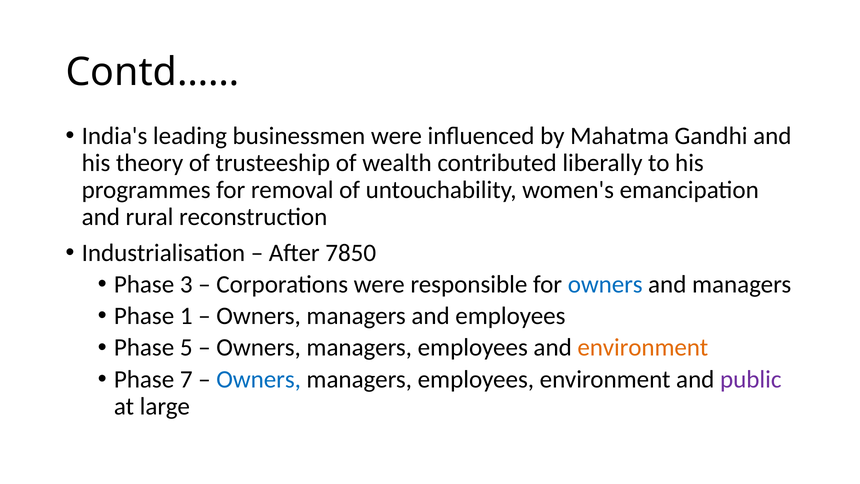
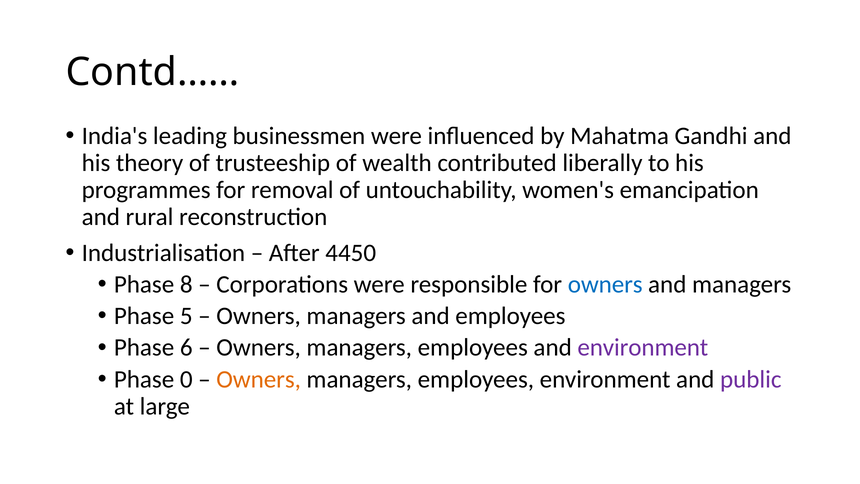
7850: 7850 -> 4450 (351, 253)
3: 3 -> 8 (186, 284)
1: 1 -> 5 (186, 316)
5: 5 -> 6 (186, 348)
environment colour: orange -> purple (643, 348)
7: 7 -> 0 (186, 379)
Owners colour: blue -> orange (259, 379)
